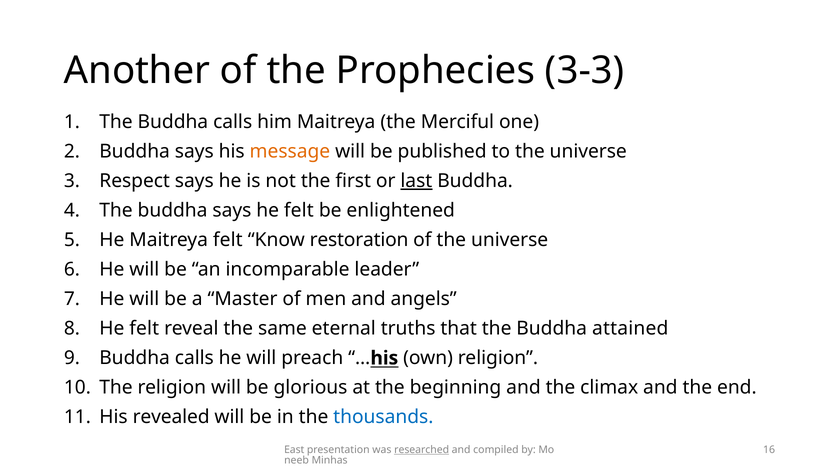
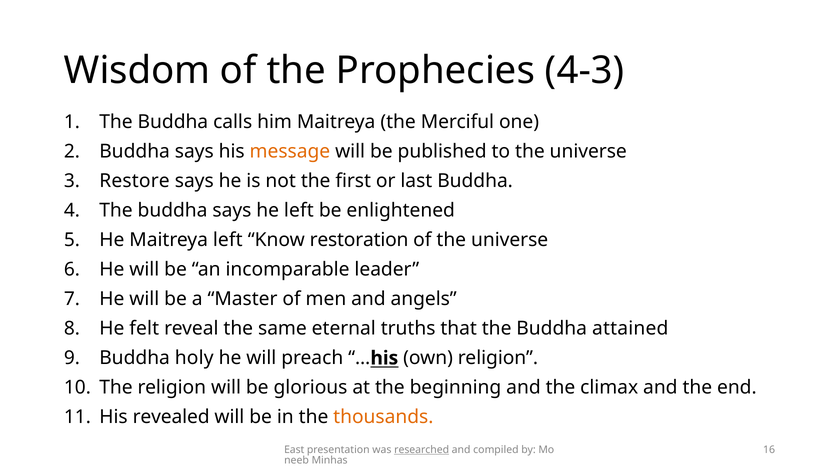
Another: Another -> Wisdom (137, 70)
3-3: 3-3 -> 4-3 (585, 70)
Respect: Respect -> Restore (135, 181)
last underline: present -> none (416, 181)
says he felt: felt -> left (299, 210)
Maitreya felt: felt -> left (228, 240)
calls: calls -> holy (194, 358)
thousands colour: blue -> orange (383, 417)
